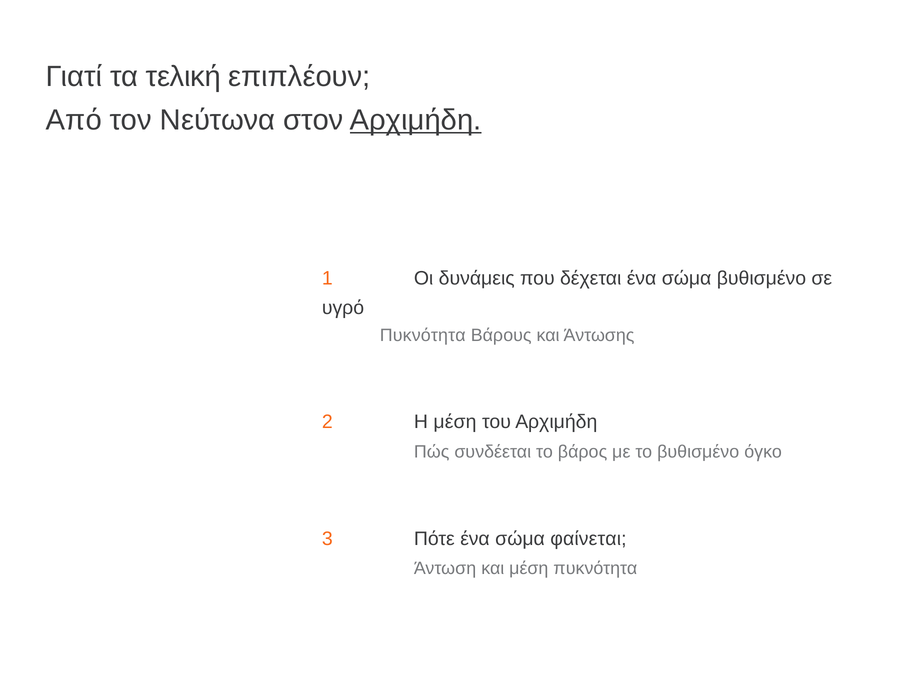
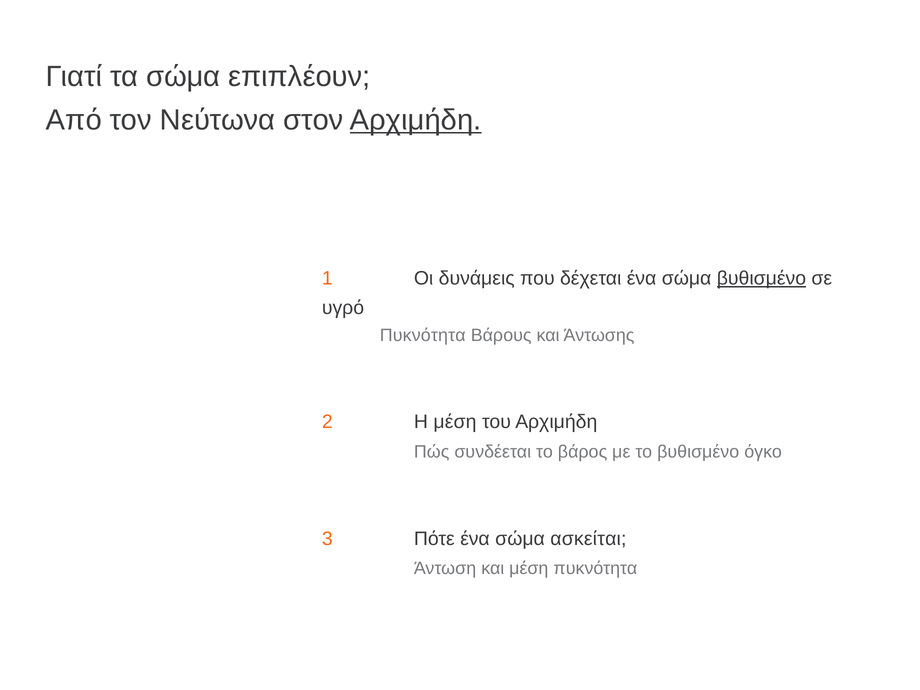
τα τελική: τελική -> σώμα (183, 76)
βυθισμένο underline: none -> present (761, 278)
φαίνεται: φαίνεται -> ασκείται (588, 539)
